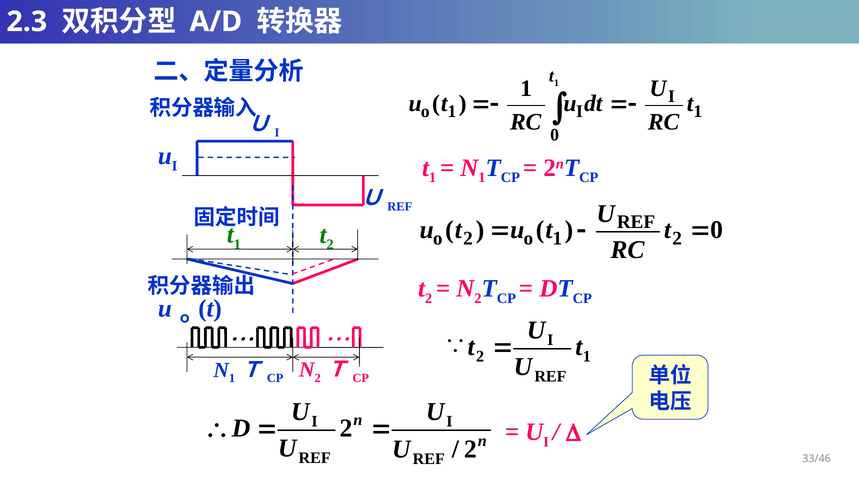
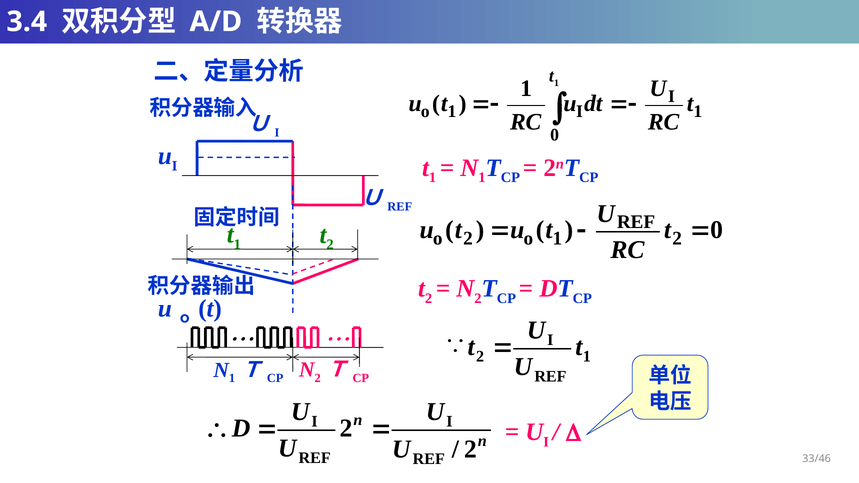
2.3: 2.3 -> 3.4 (27, 22)
